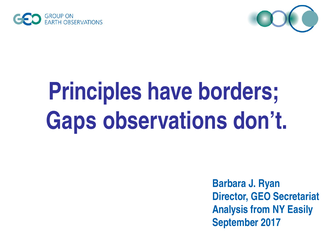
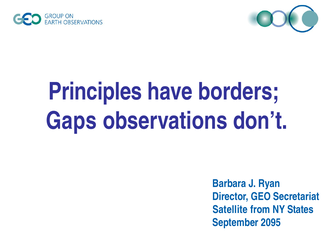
Analysis: Analysis -> Satellite (230, 210)
Easily: Easily -> States (300, 210)
2017: 2017 -> 2095 (271, 223)
